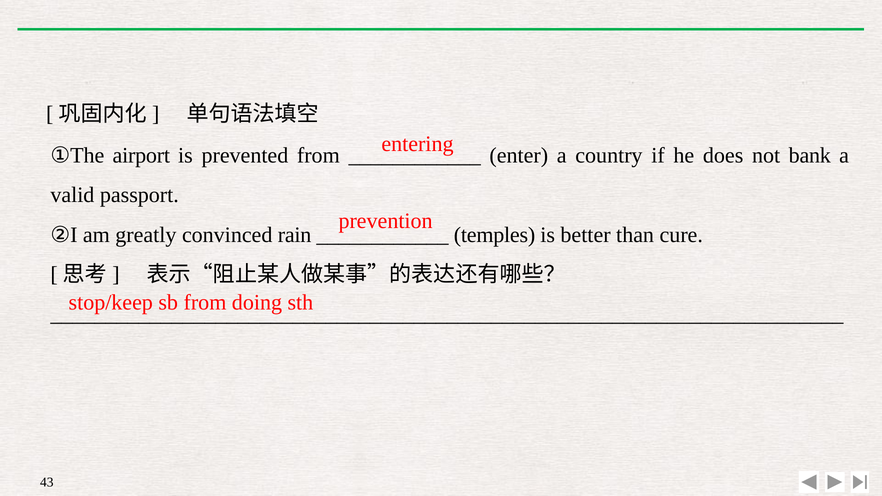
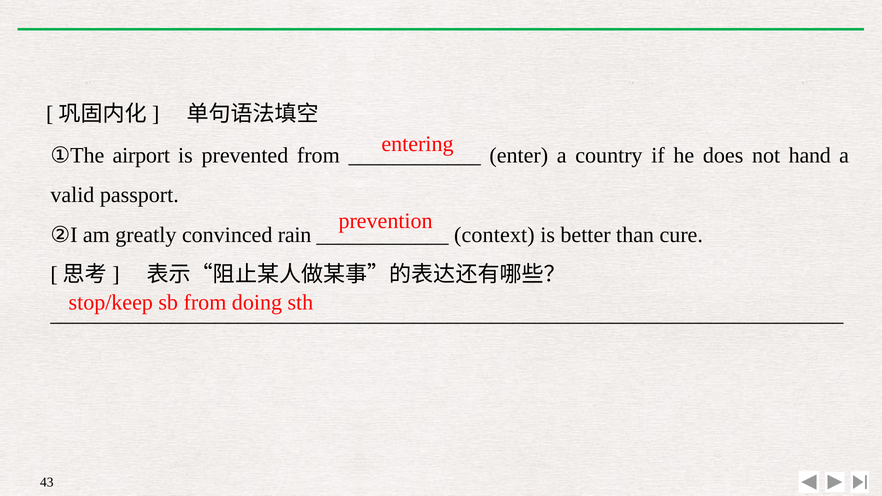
bank: bank -> hand (810, 155)
temples: temples -> context (494, 235)
